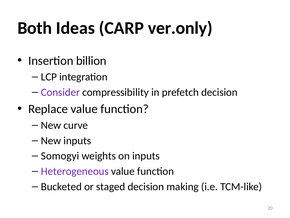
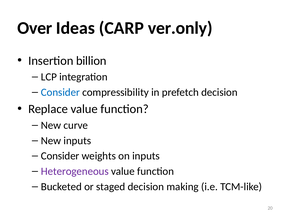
Both: Both -> Over (35, 28)
Consider colour: purple -> blue (60, 92)
Somogyi: Somogyi -> Consider (60, 156)
